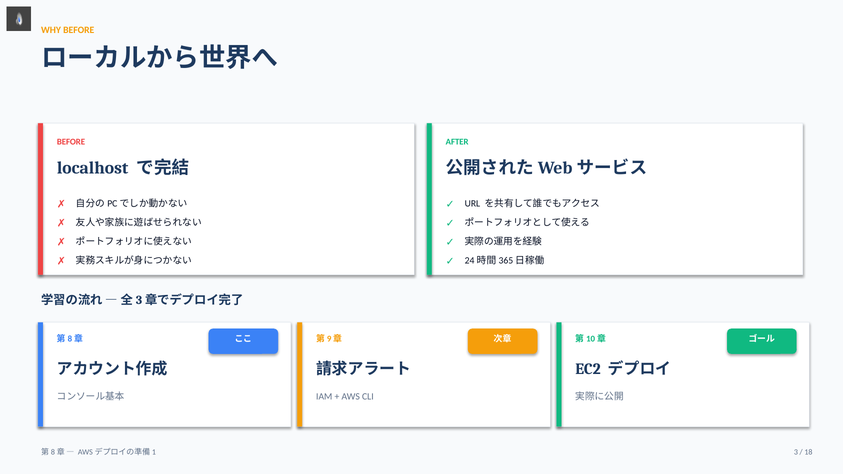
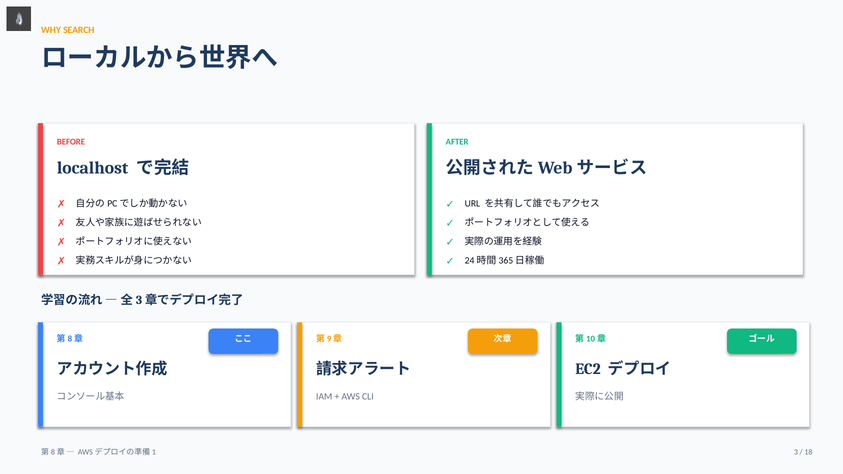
WHY BEFORE: BEFORE -> SEARCH (79, 30)
